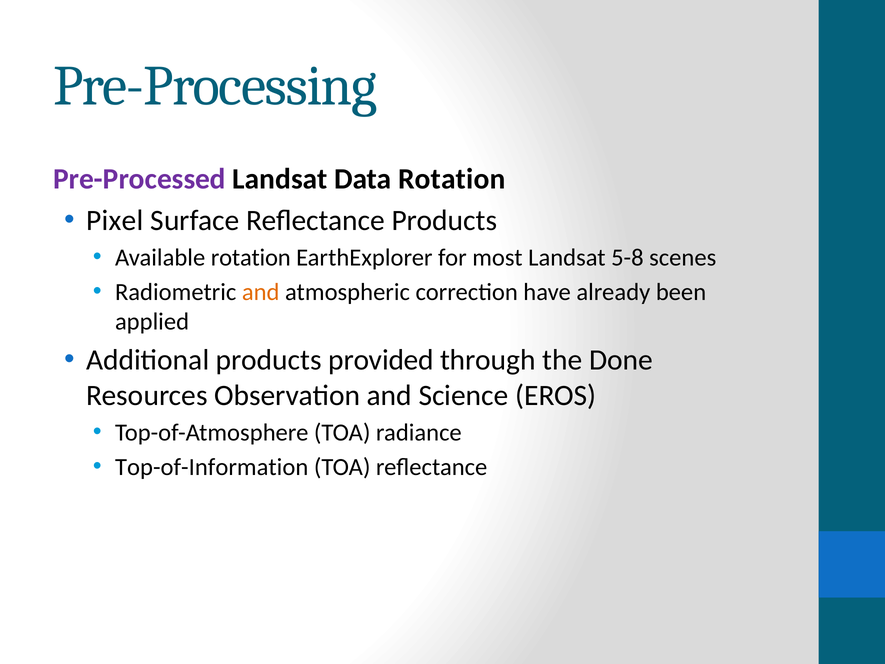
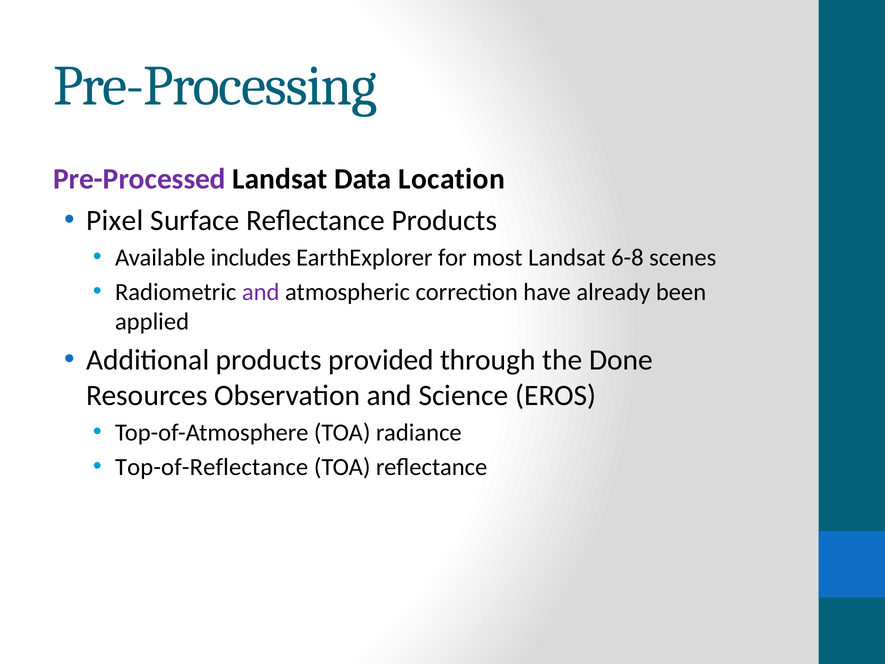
Data Rotation: Rotation -> Location (452, 179)
Available rotation: rotation -> includes (251, 257)
5-8: 5-8 -> 6-8 (627, 257)
and colour: orange -> purple (261, 292)
Top-of-Information: Top-of-Information -> Top-of-Reflectance (212, 467)
